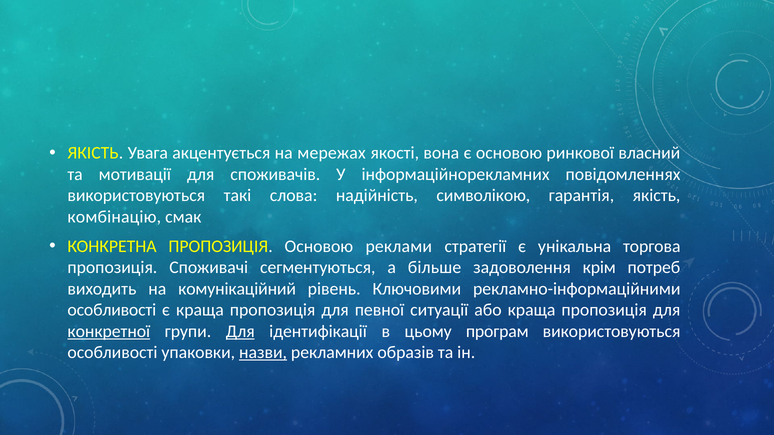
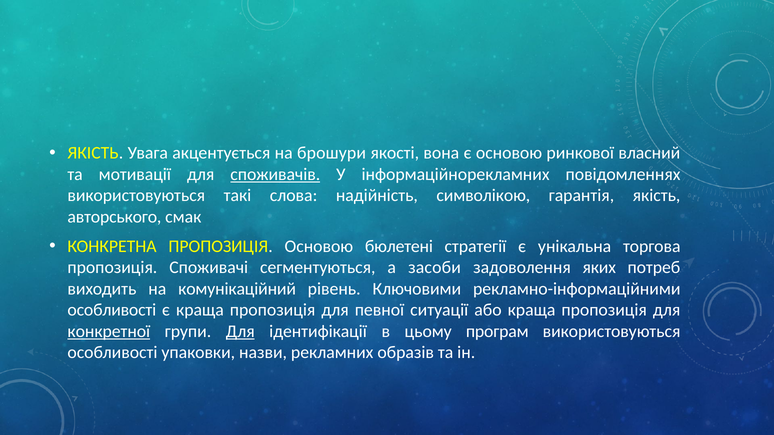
мережах: мережах -> брошури (332, 153)
споживачів underline: none -> present (275, 175)
комбінацію: комбінацію -> авторського (114, 217)
реклами: реклами -> бюлетені (399, 246)
більше: більше -> засоби (434, 268)
крім: крім -> яких (599, 268)
назви underline: present -> none (263, 353)
